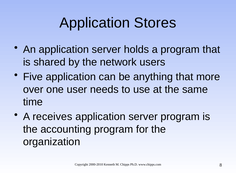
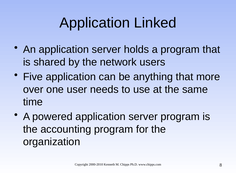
Stores: Stores -> Linked (155, 23)
receives: receives -> powered (52, 117)
